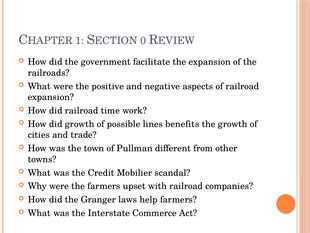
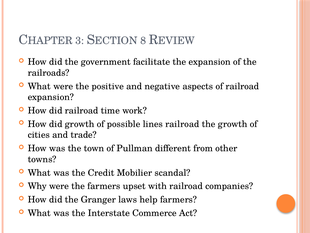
1: 1 -> 3 (80, 41)
0: 0 -> 8 (143, 41)
lines benefits: benefits -> railroad (182, 124)
